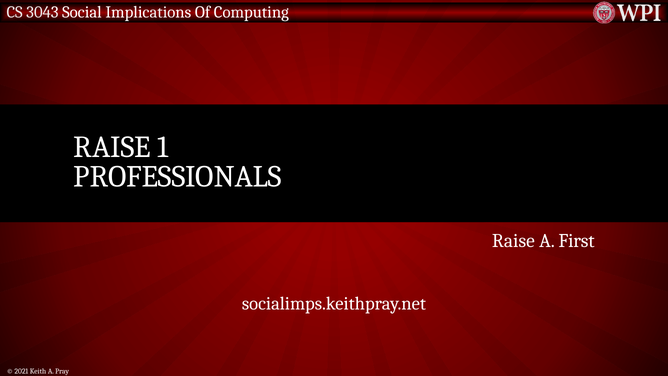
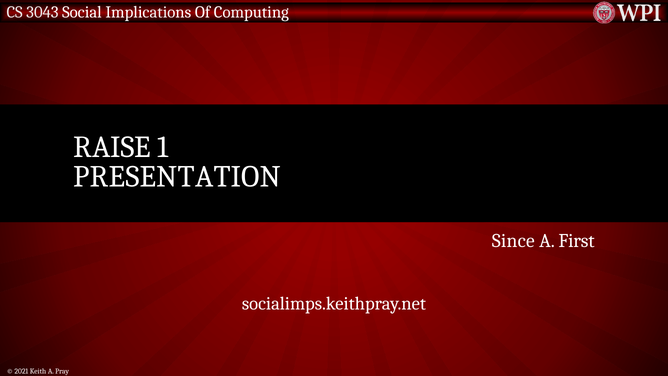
PROFESSIONALS: PROFESSIONALS -> PRESENTATION (177, 177)
Raise: Raise -> Since (513, 241)
